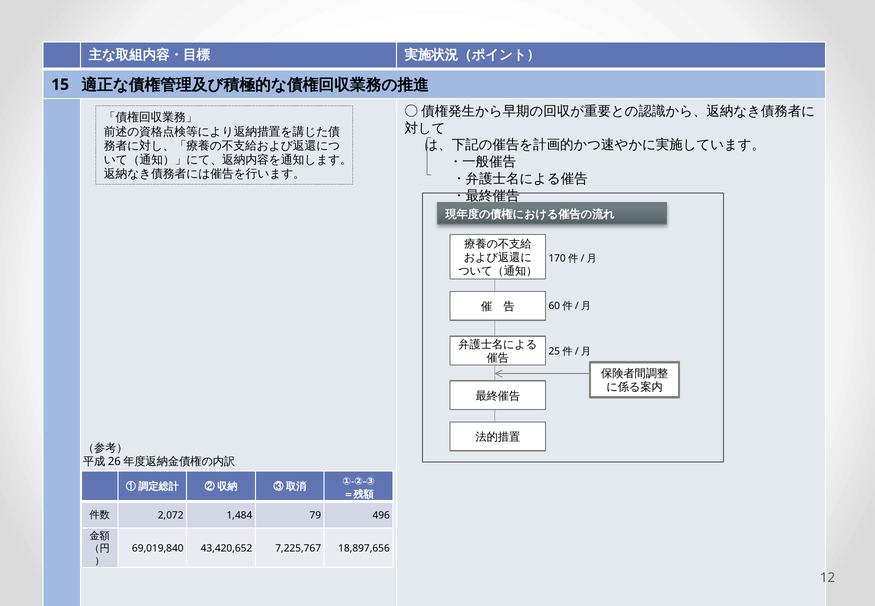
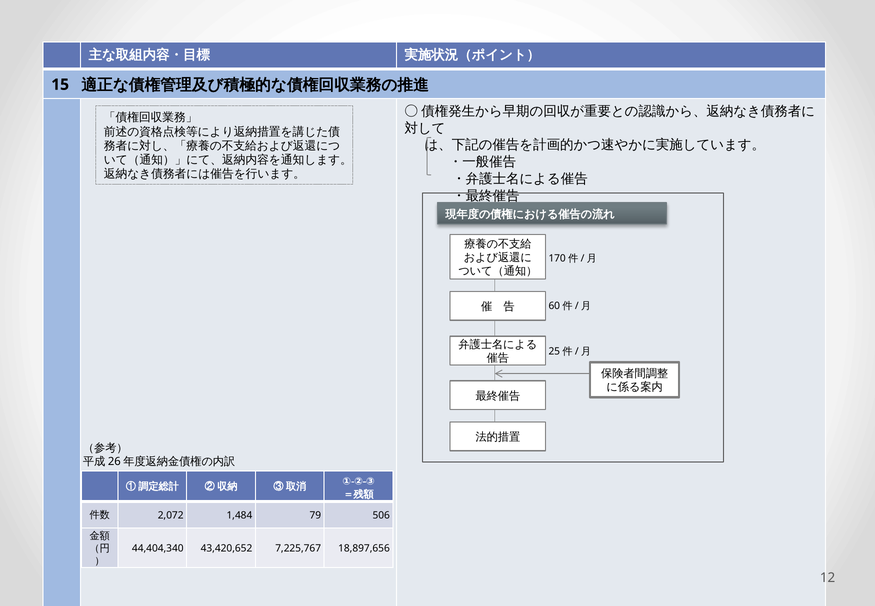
496: 496 -> 506 (381, 515)
69,019,840: 69,019,840 -> 44,404,340 (158, 548)
